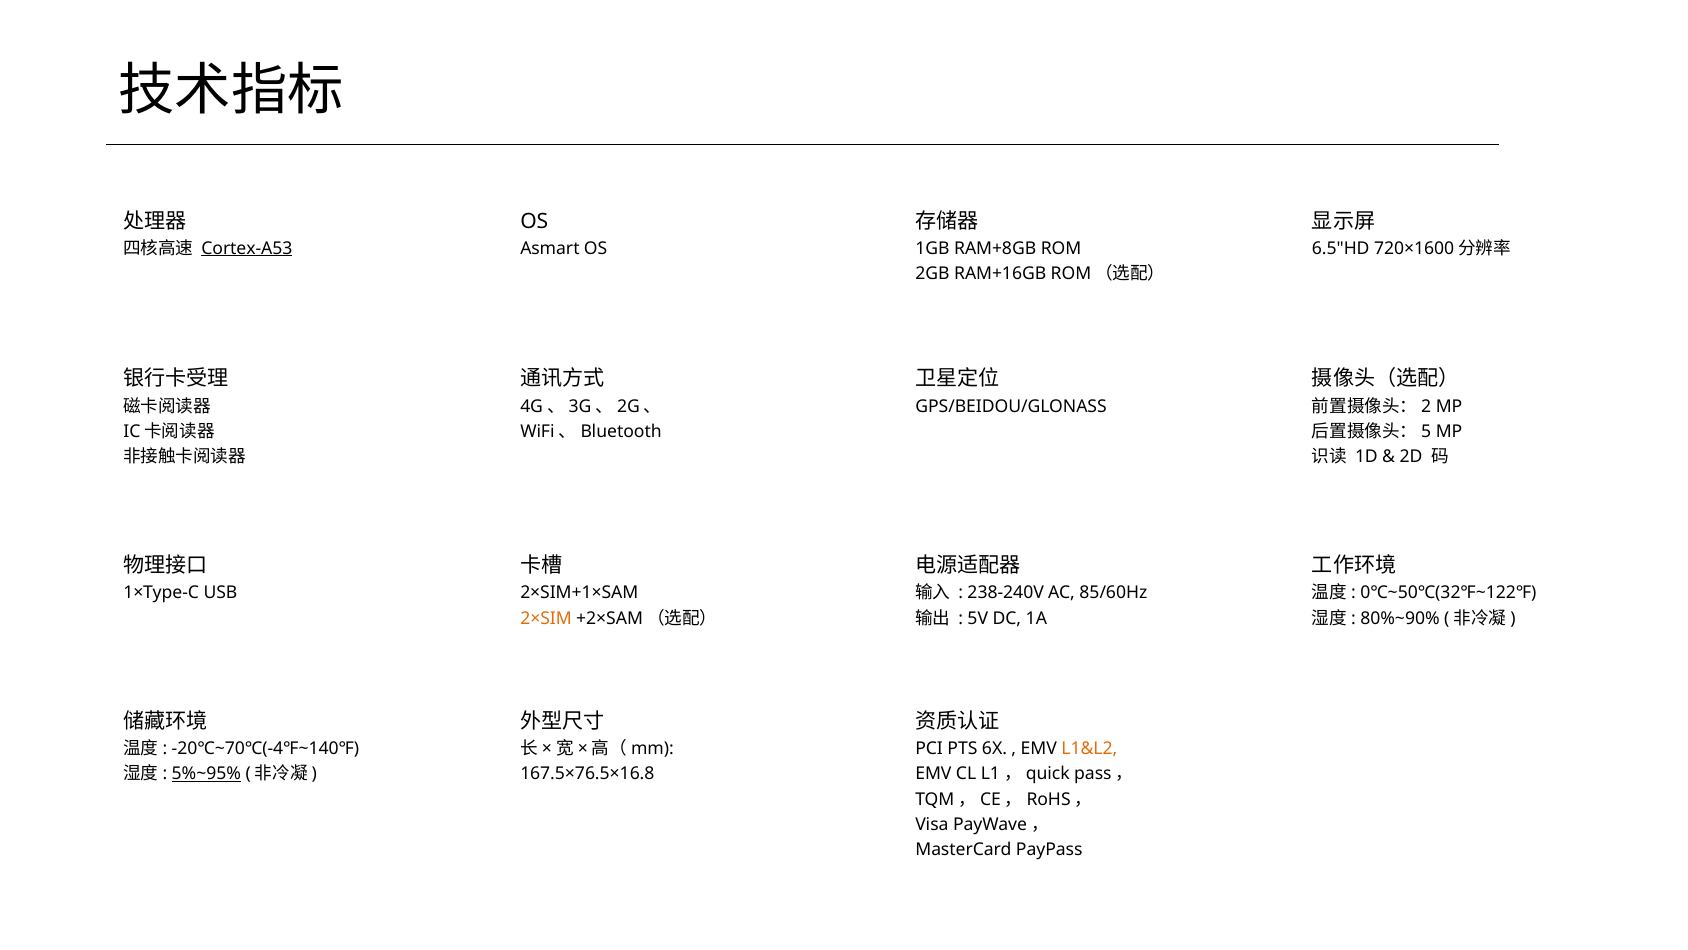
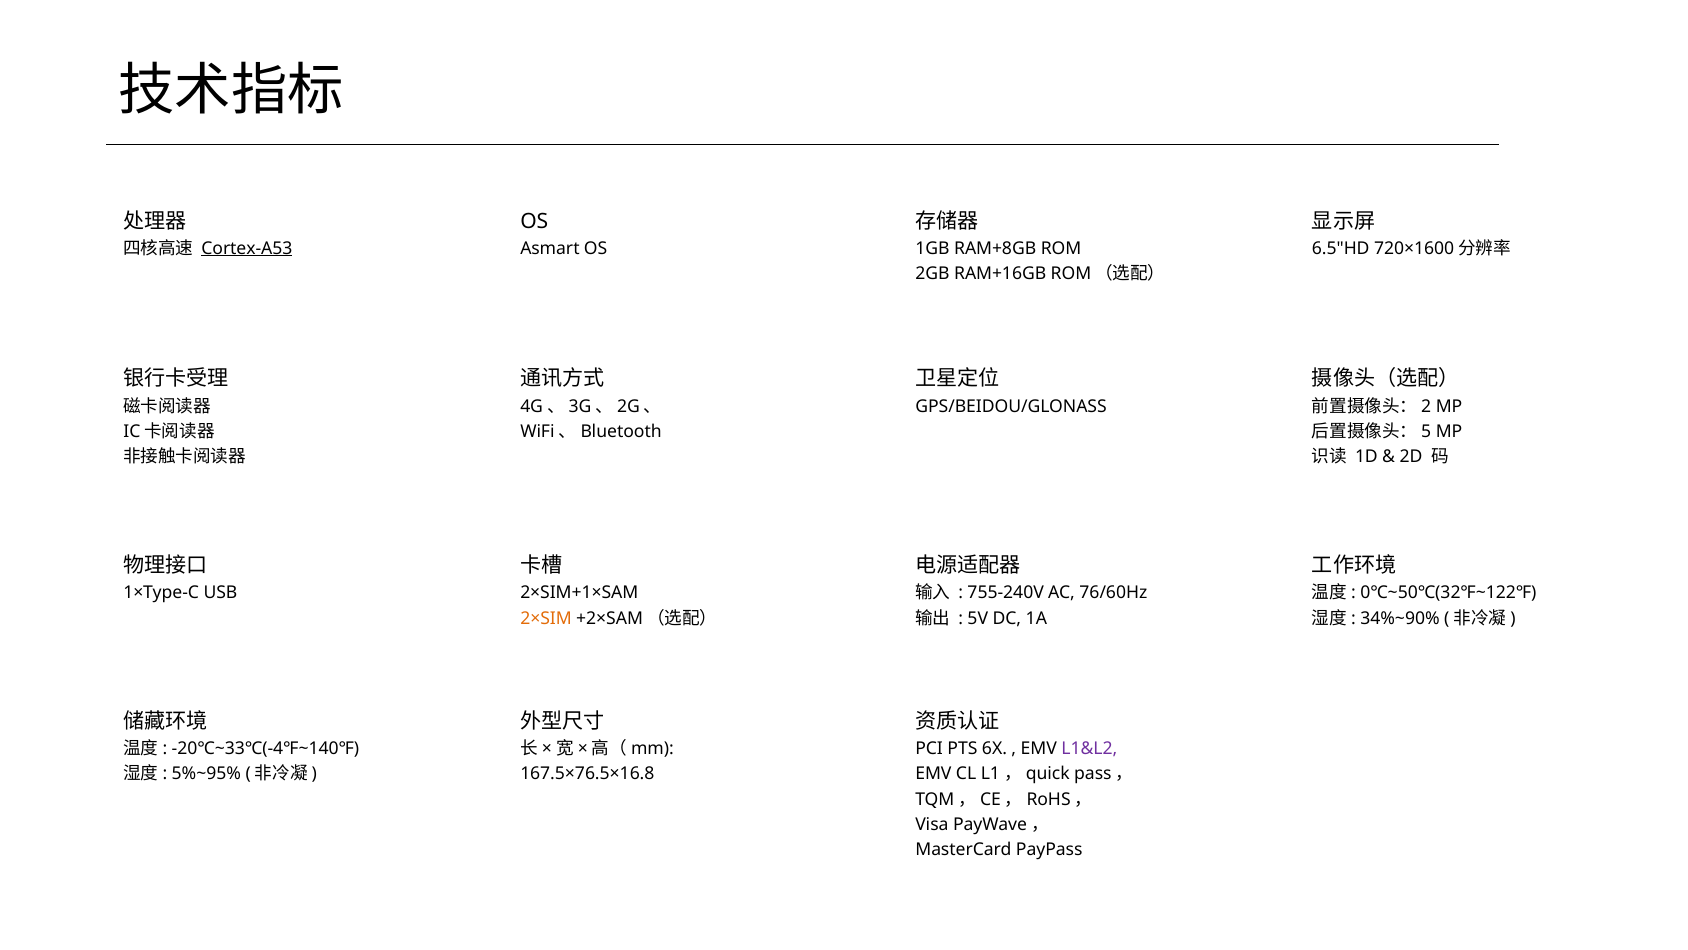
238-240V: 238-240V -> 755-240V (1006, 593)
85/60Hz: 85/60Hz -> 76/60Hz (1113, 593)
80%~90%: 80%~90% -> 34%~90% (1400, 618)
-20℃~70℃(-4℉~140℉: -20℃~70℃(-4℉~140℉ -> -20℃~33℃(-4℉~140℉ (265, 748)
L1&L2 colour: orange -> purple (1089, 748)
5%~95% underline: present -> none (206, 774)
